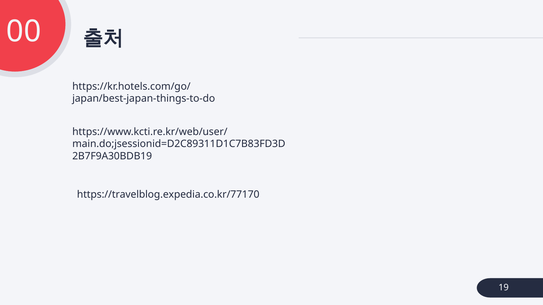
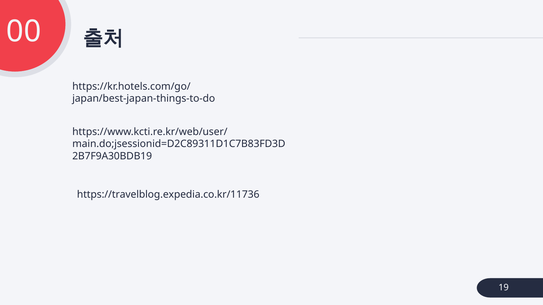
https://travelblog.expedia.co.kr/77170: https://travelblog.expedia.co.kr/77170 -> https://travelblog.expedia.co.kr/11736 (168, 195)
